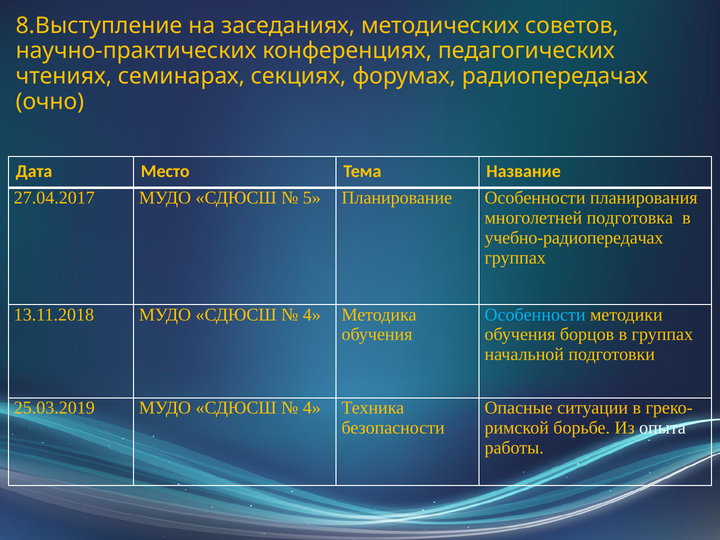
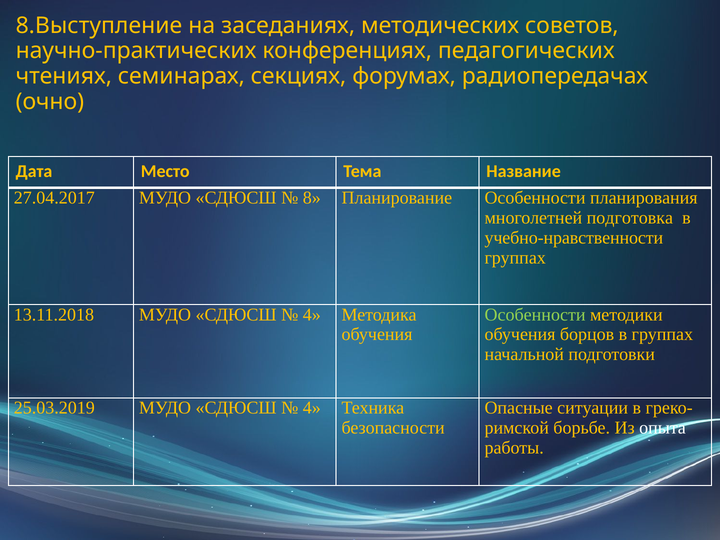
5: 5 -> 8 (312, 198)
учебно-радиопередачах: учебно-радиопередачах -> учебно-нравственности (574, 238)
Особенности colour: light blue -> light green (535, 315)
